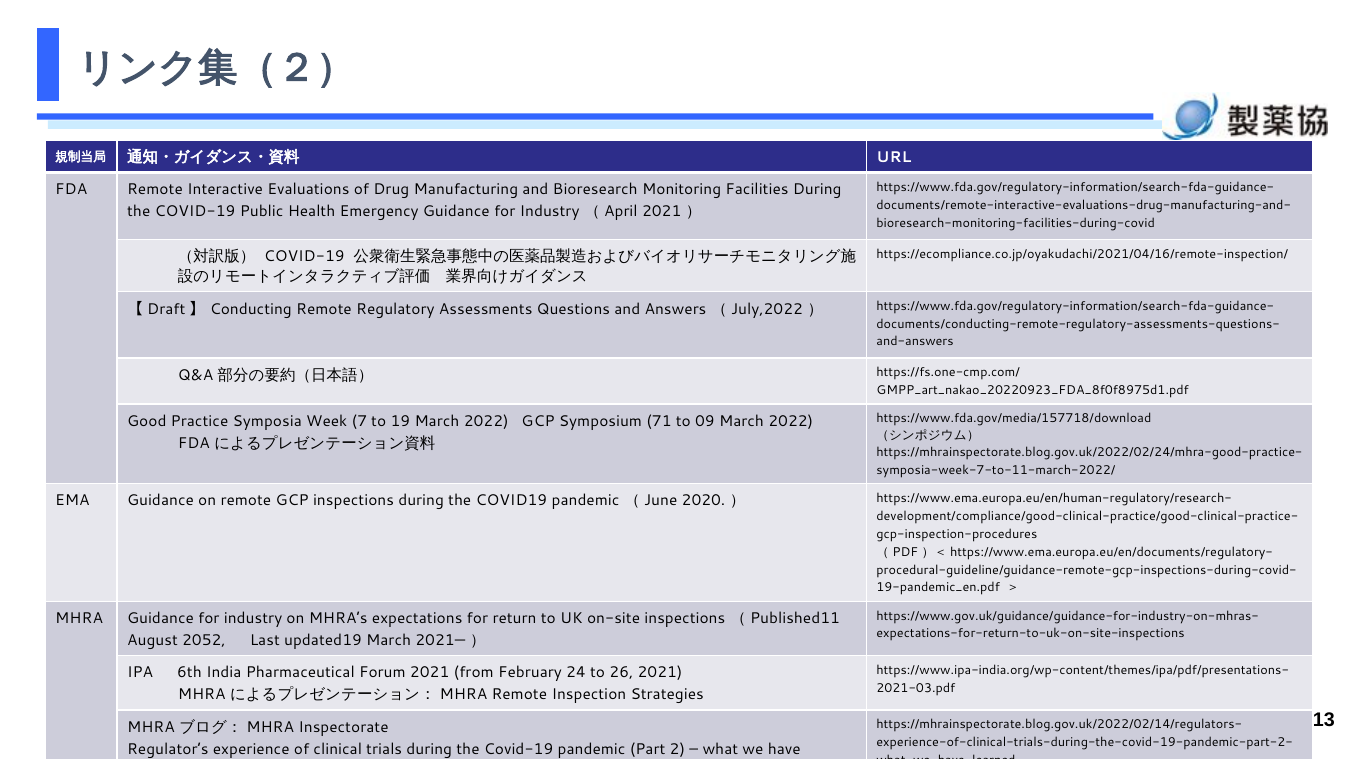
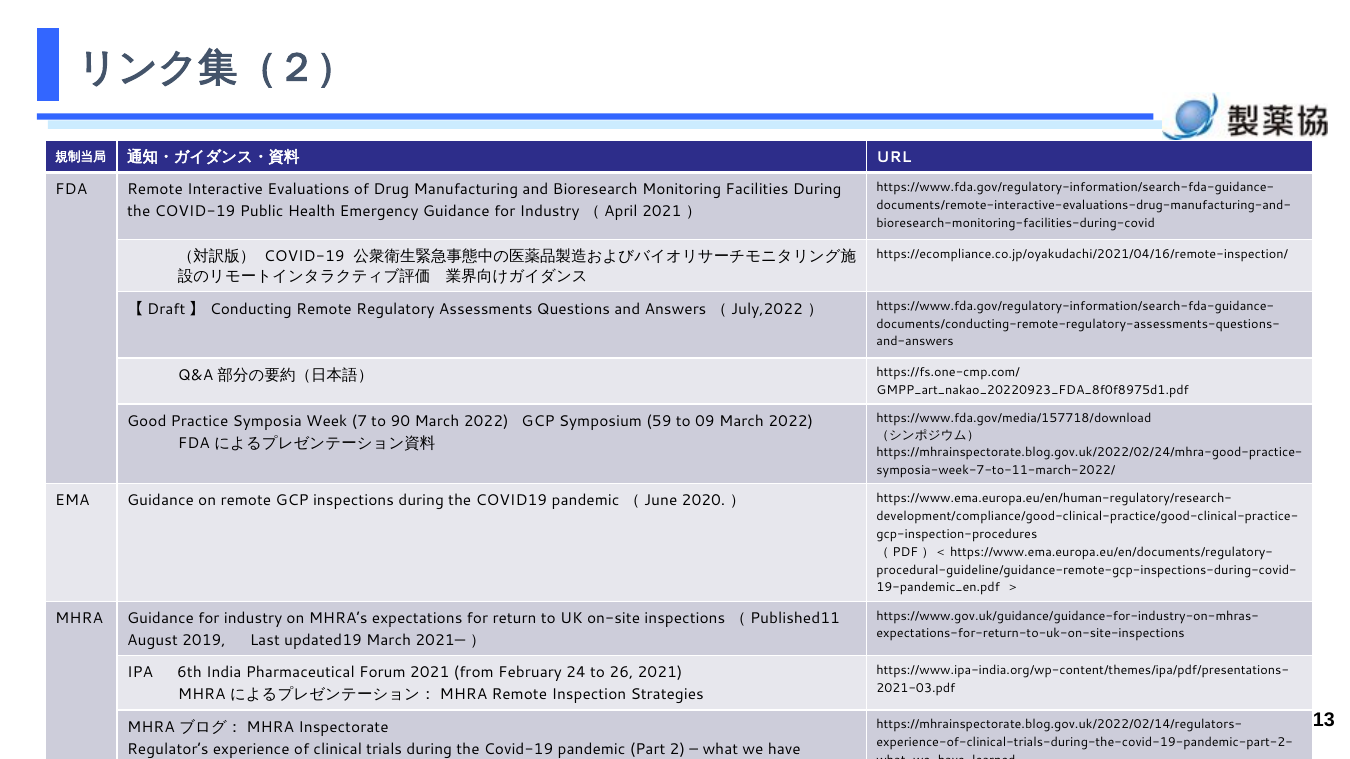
19: 19 -> 90 (400, 421)
71: 71 -> 59 (659, 421)
2052: 2052 -> 2019 (204, 641)
